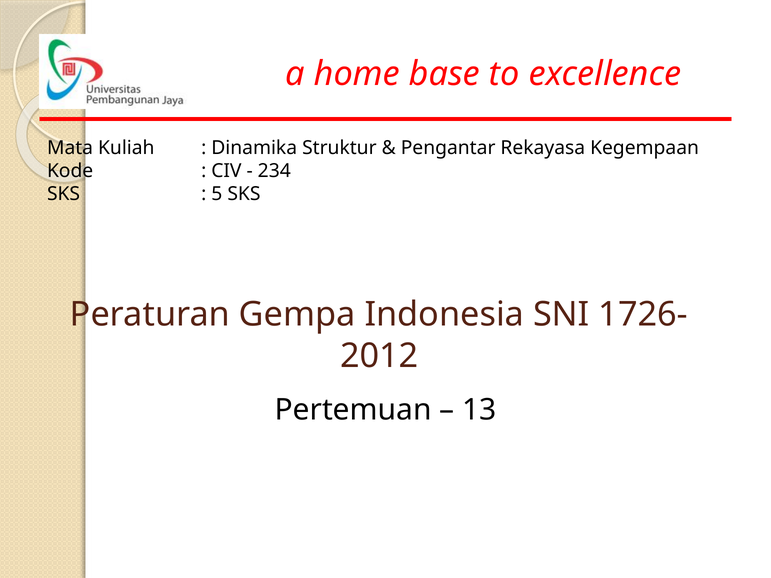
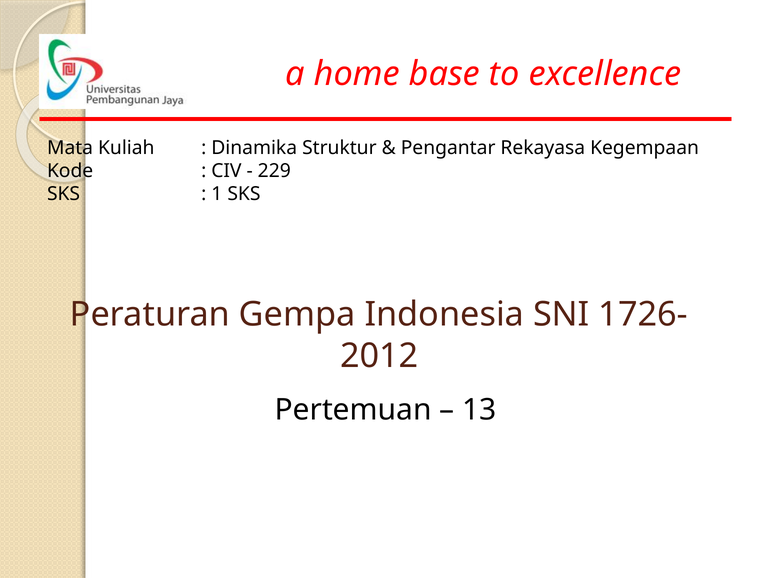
234: 234 -> 229 (274, 171)
5: 5 -> 1 (217, 194)
